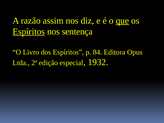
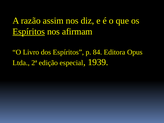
que underline: present -> none (122, 21)
sentença: sentença -> afirmam (77, 32)
1932: 1932 -> 1939 (98, 62)
